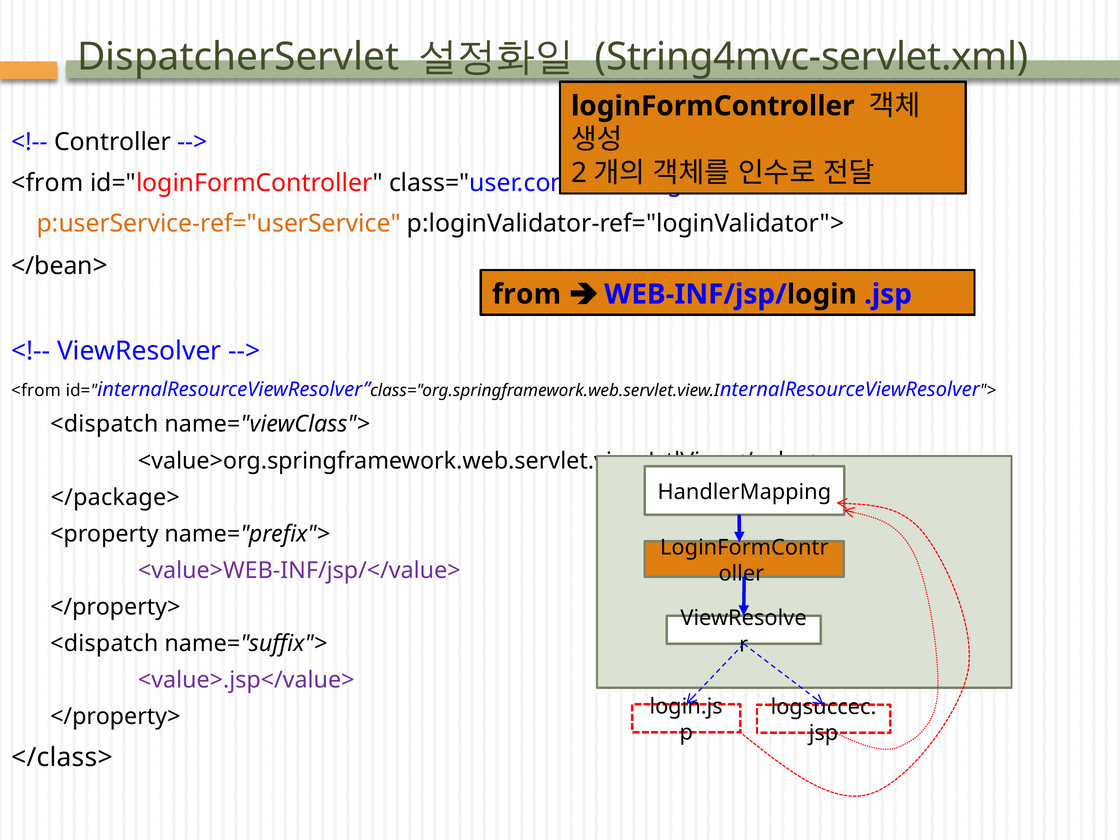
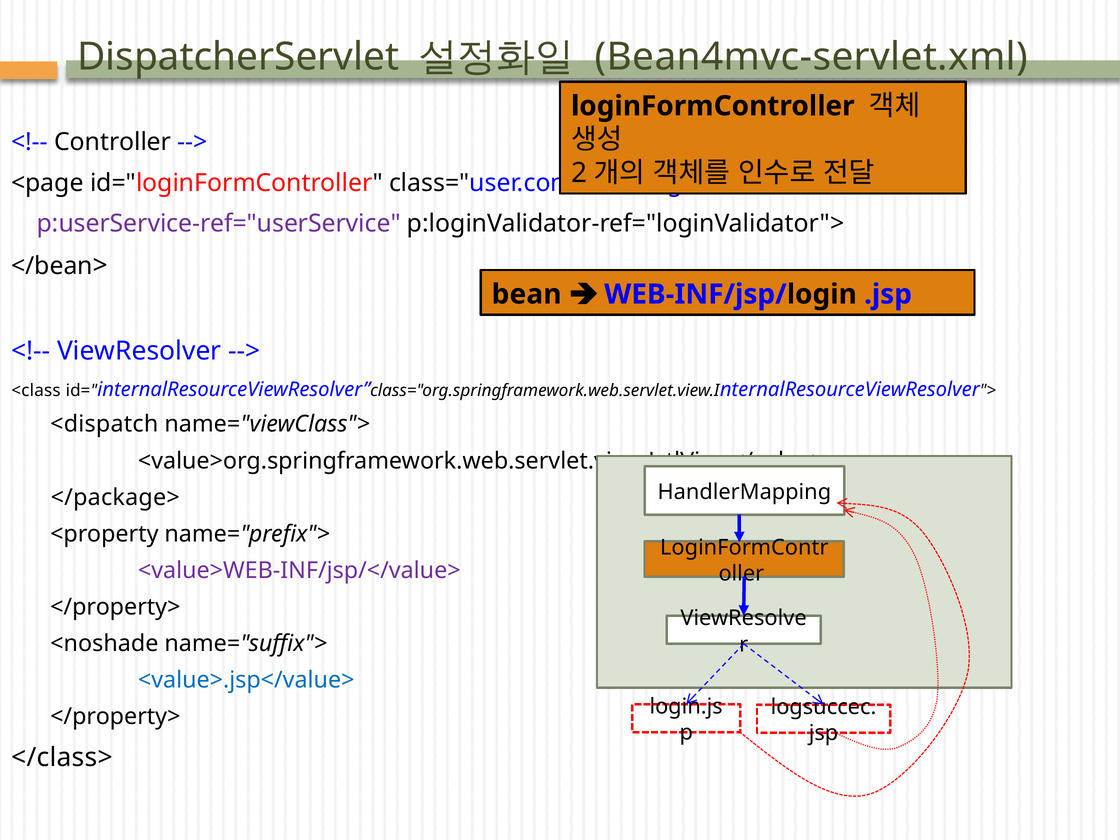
String4mvc-servlet.xml: String4mvc-servlet.xml -> Bean4mvc-servlet.xml (811, 57)
<from: <from -> <page (47, 183)
p:userService-ref="userService colour: orange -> purple (219, 224)
from: from -> bean (527, 294)
<from: <from -> <class (36, 390)
<dispatch: <dispatch -> <noshade (104, 644)
<value>.jsp</value> colour: purple -> blue (246, 680)
